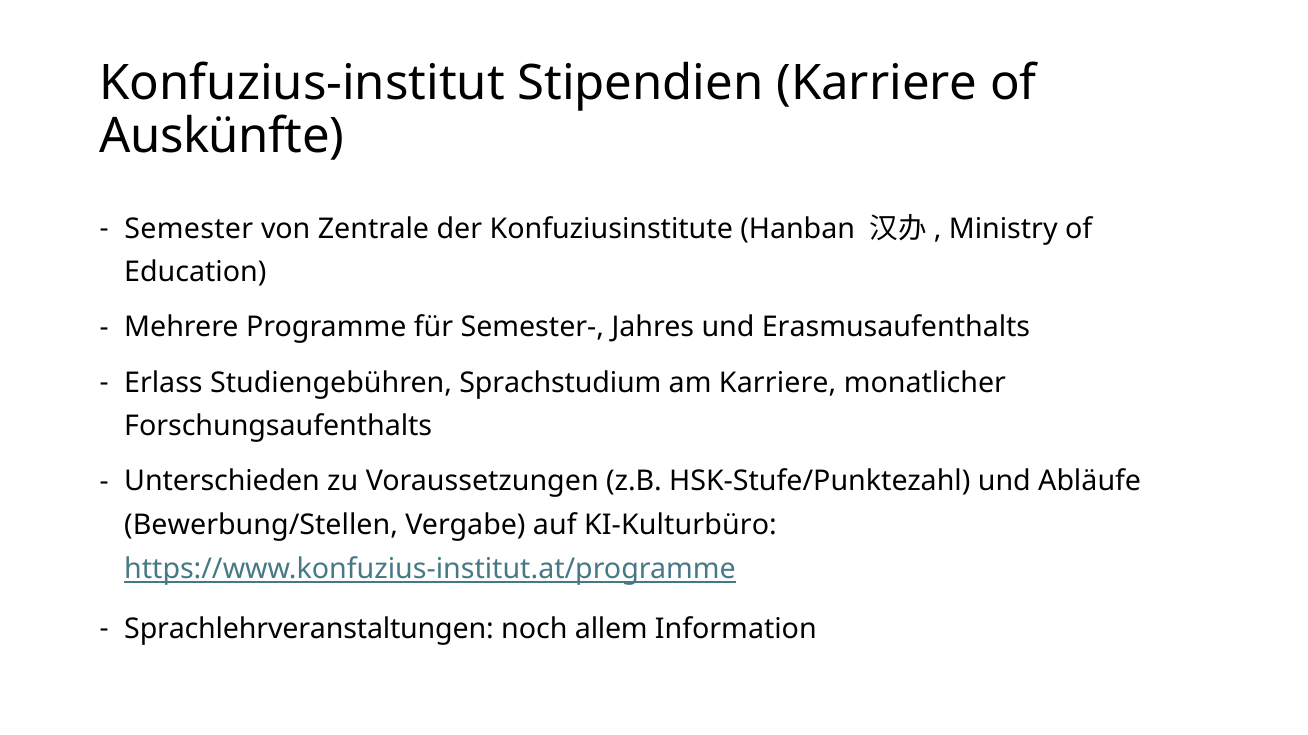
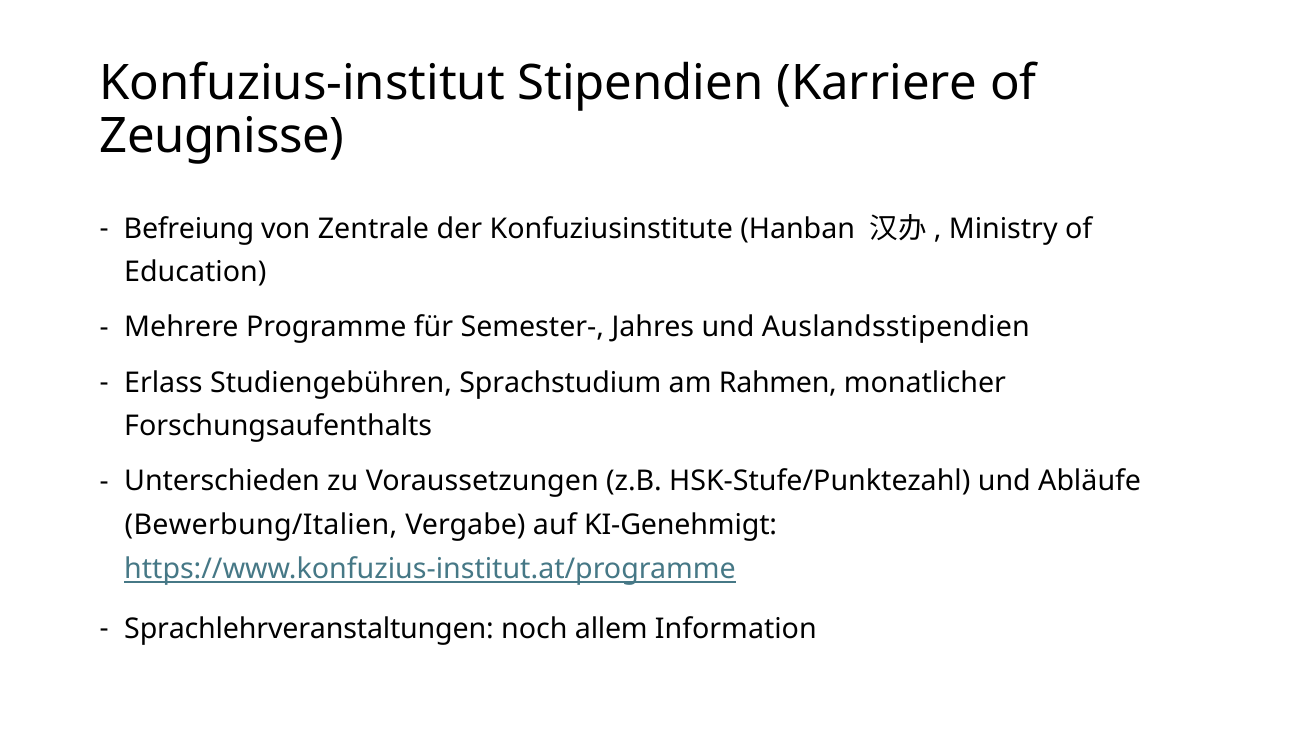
Auskünfte: Auskünfte -> Zeugnisse (222, 136)
Semester: Semester -> Befreiung (189, 229)
Erasmusaufenthalts: Erasmusaufenthalts -> Auslandsstipendien (896, 328)
am Karriere: Karriere -> Rahmen (778, 383)
Bewerbung/Stellen: Bewerbung/Stellen -> Bewerbung/Italien (261, 525)
KI-Kulturbüro: KI-Kulturbüro -> KI-Genehmigt (681, 525)
